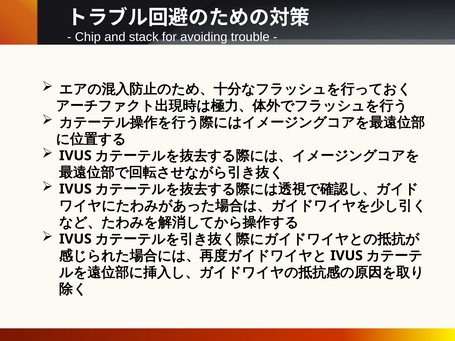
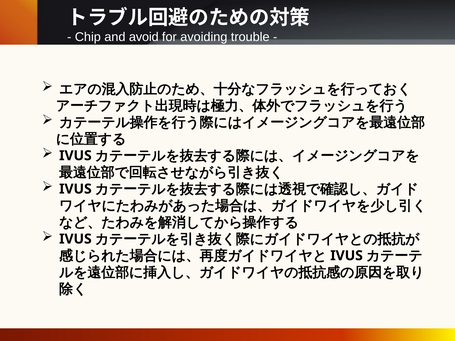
stack: stack -> avoid (144, 37)
